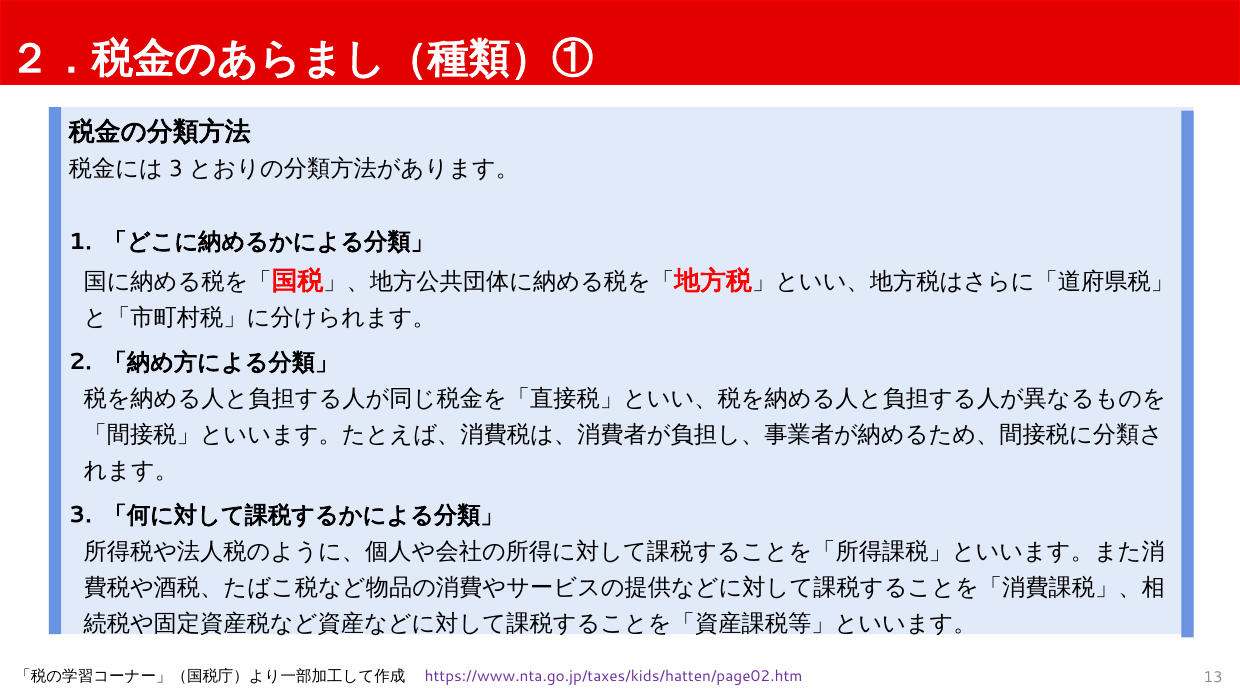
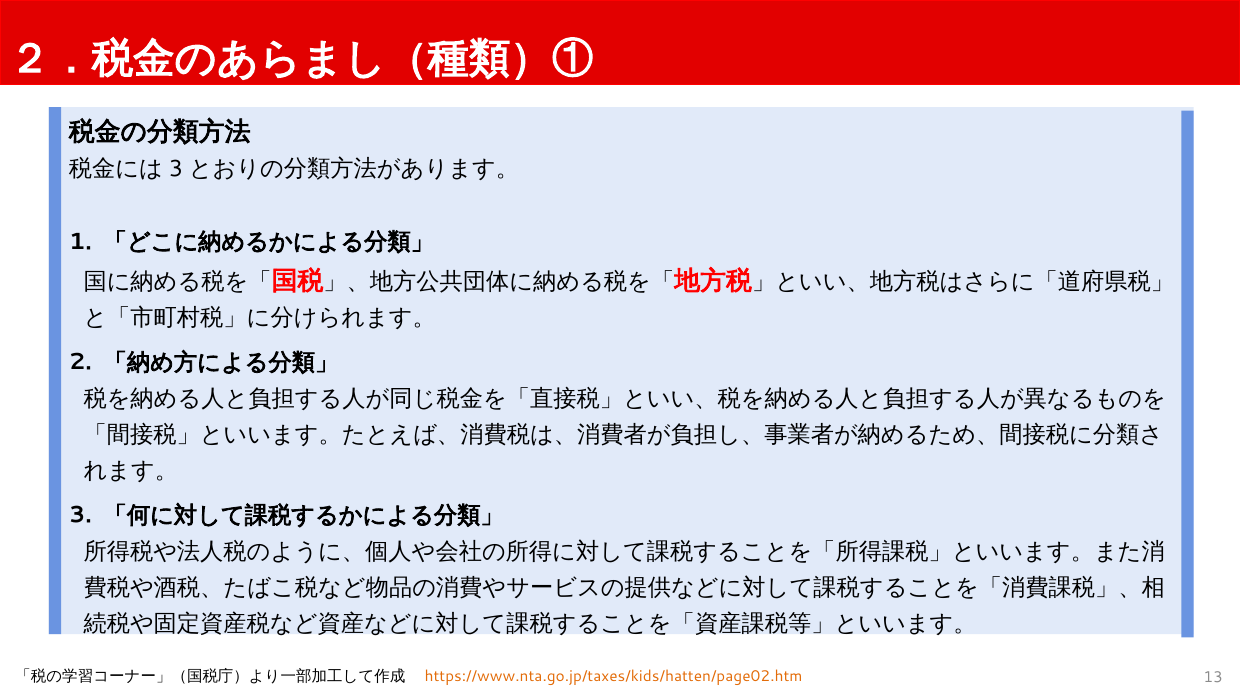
https://www.nta.go.jp/taxes/kids/hatten/page02.htm colour: purple -> orange (614, 676)
